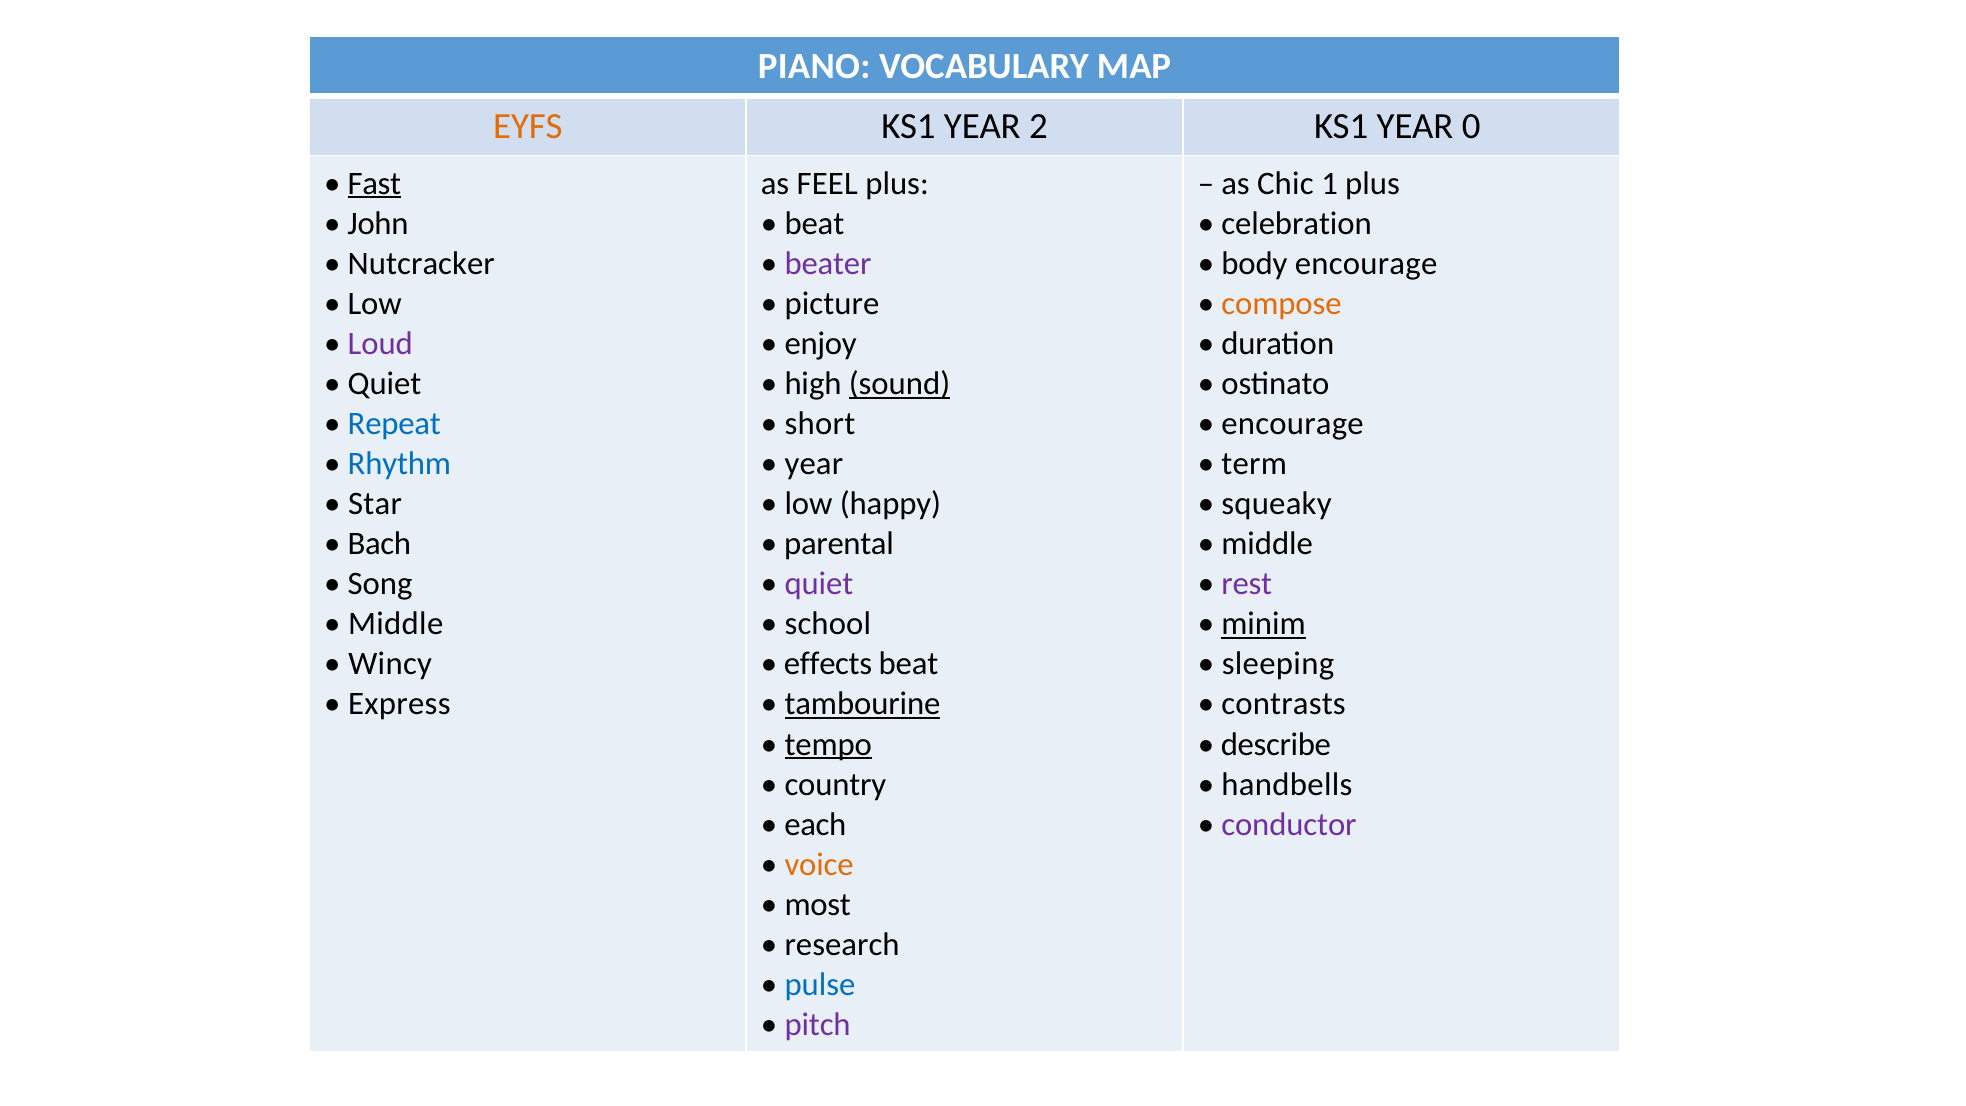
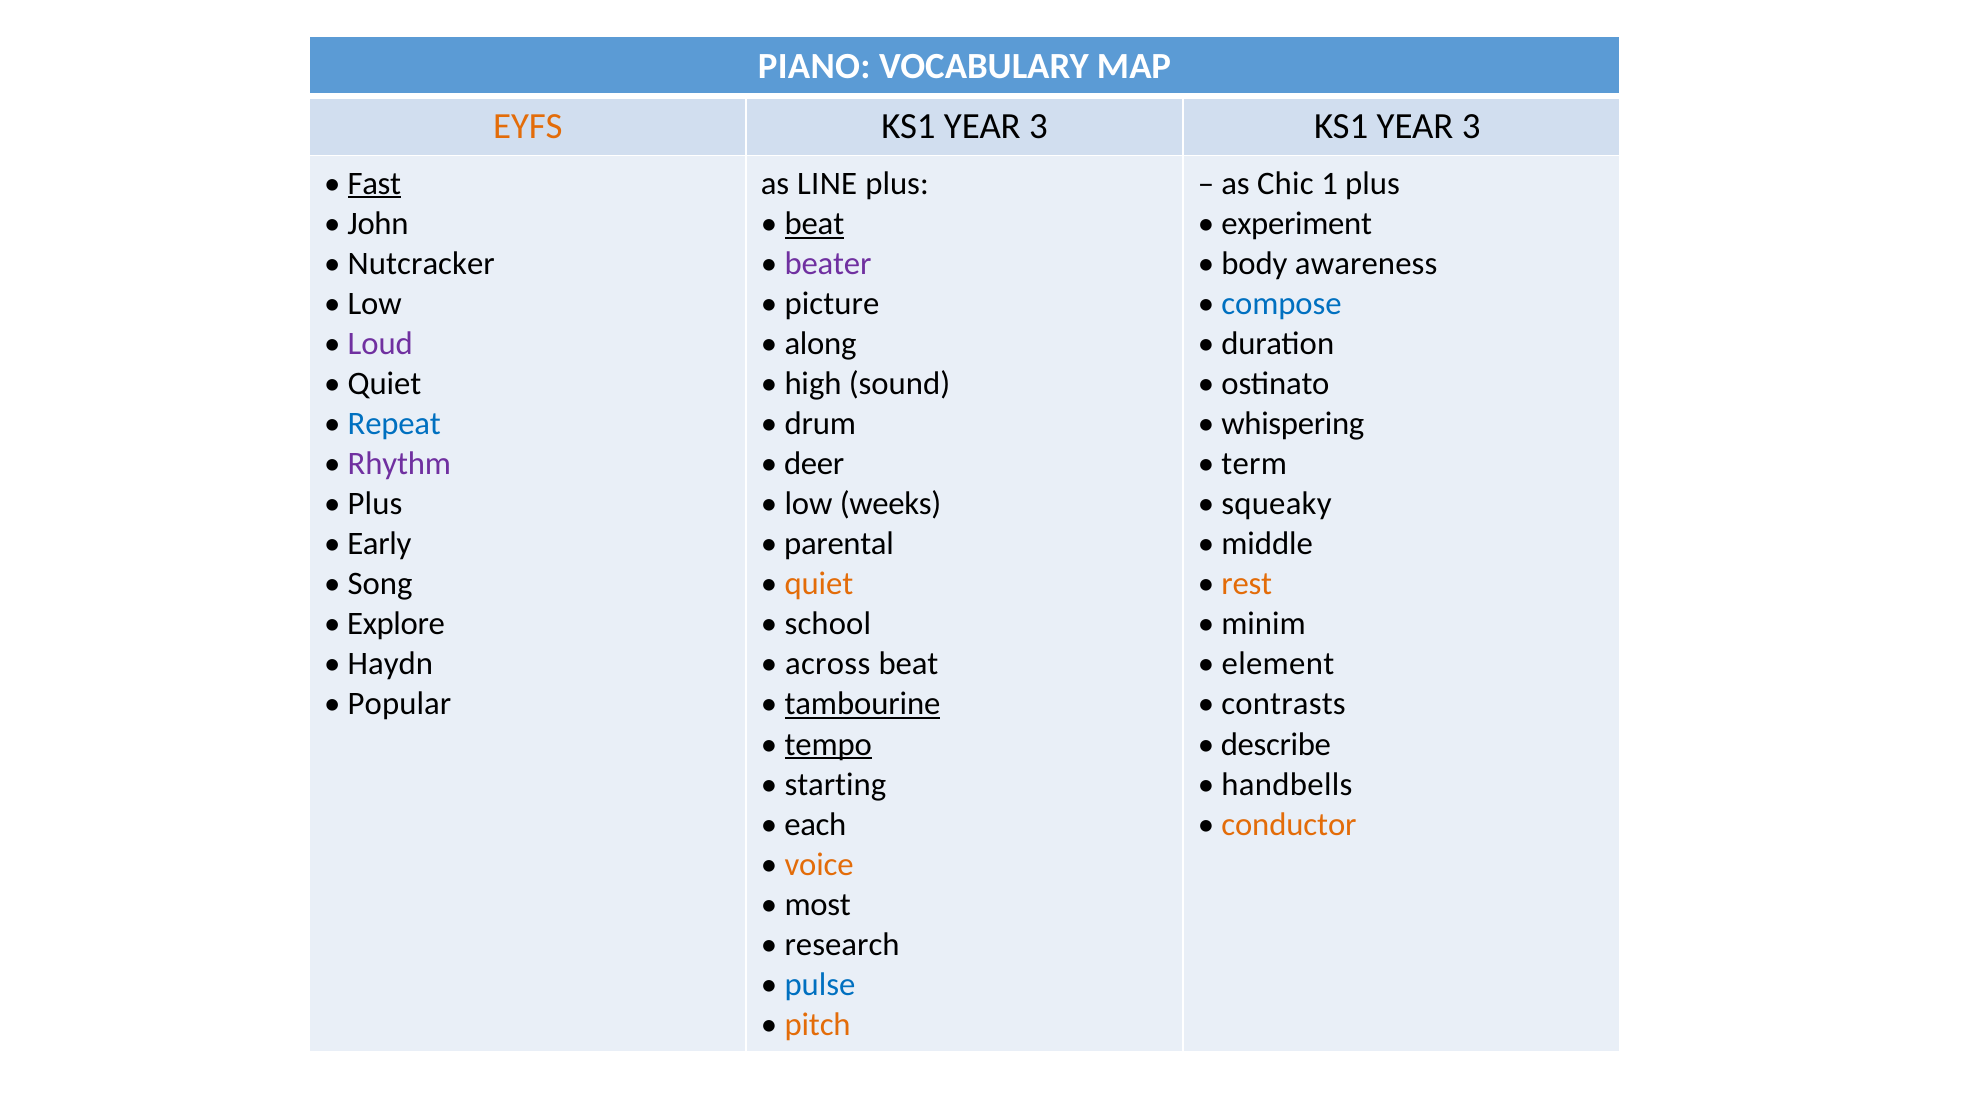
2: 2 -> 3 (1038, 126)
0: 0 -> 3 (1471, 126)
FEEL: FEEL -> LINE (827, 183)
beat underline: none -> present (814, 223)
celebration: celebration -> experiment (1297, 223)
body encourage: encourage -> awareness (1366, 263)
compose colour: orange -> blue (1281, 304)
enjoy: enjoy -> along (821, 344)
sound underline: present -> none (899, 384)
short: short -> drum (820, 424)
encourage: encourage -> whispering (1293, 424)
Rhythm colour: blue -> purple (399, 464)
year: year -> deer (814, 464)
Star: Star -> Plus (375, 504)
happy: happy -> weeks (891, 504)
Bach: Bach -> Early (379, 544)
quiet colour: purple -> orange (819, 584)
rest colour: purple -> orange (1247, 584)
Middle: Middle -> Explore (396, 624)
minim underline: present -> none (1264, 624)
Wincy: Wincy -> Haydn (390, 664)
effects: effects -> across (828, 664)
sleeping: sleeping -> element (1278, 664)
Express: Express -> Popular (399, 704)
country: country -> starting (835, 784)
conductor colour: purple -> orange (1289, 824)
pitch colour: purple -> orange (818, 1025)
